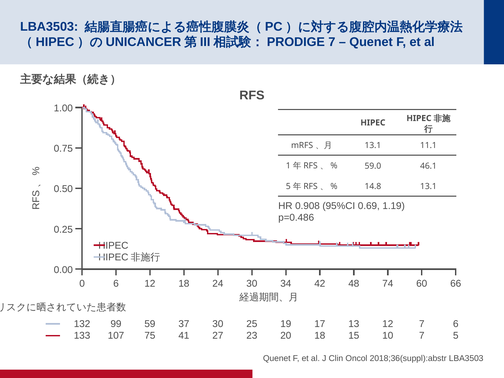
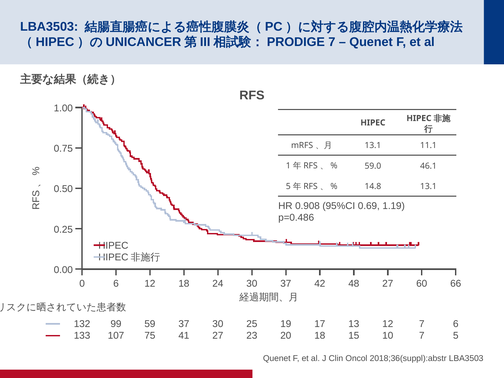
24 34: 34 -> 37 (286, 283)
42 74: 74 -> 27 (388, 283)
